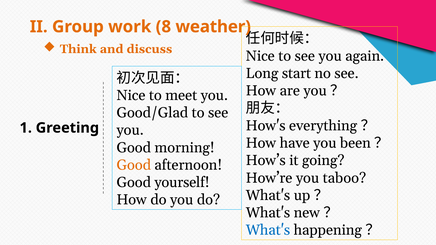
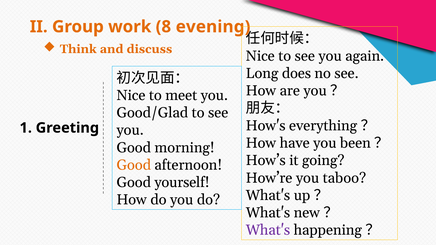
weather: weather -> evening (213, 27)
start: start -> does (296, 73)
What's colour: blue -> purple (268, 230)
